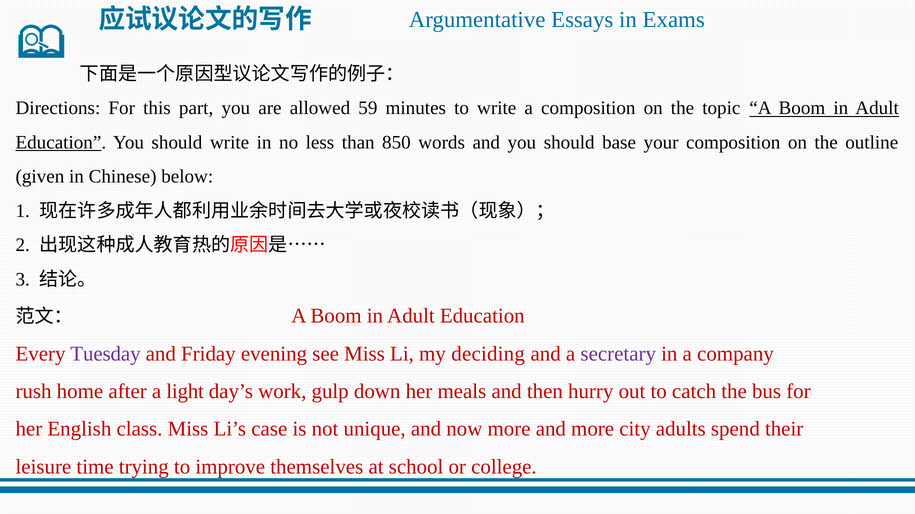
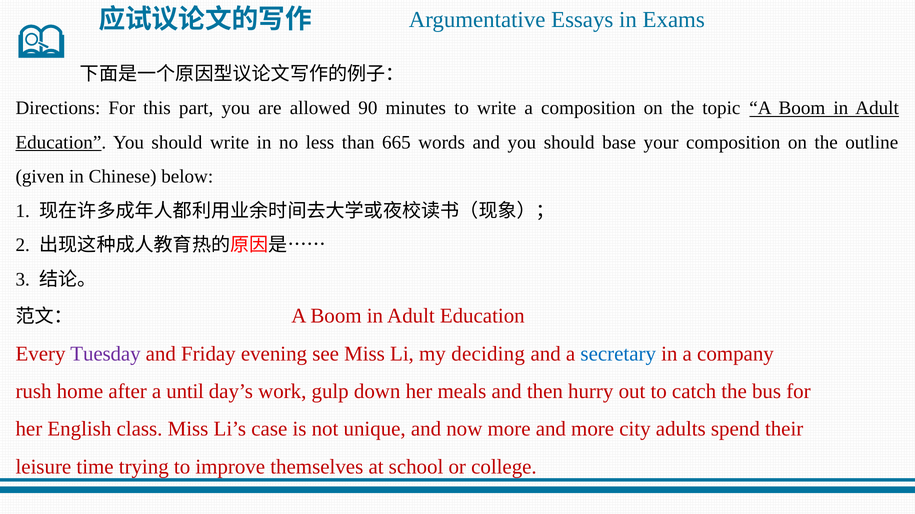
59: 59 -> 90 (368, 108)
850: 850 -> 665 (396, 142)
secretary colour: purple -> blue (618, 354)
light: light -> until (185, 392)
